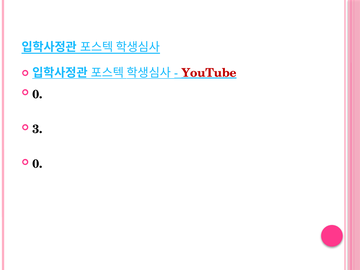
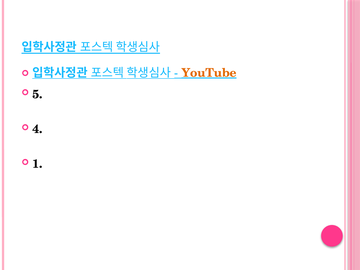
YouTube colour: red -> orange (209, 73)
0: 0 -> 5 (37, 94)
3: 3 -> 4 (37, 129)
0: 0 -> 1 (37, 164)
